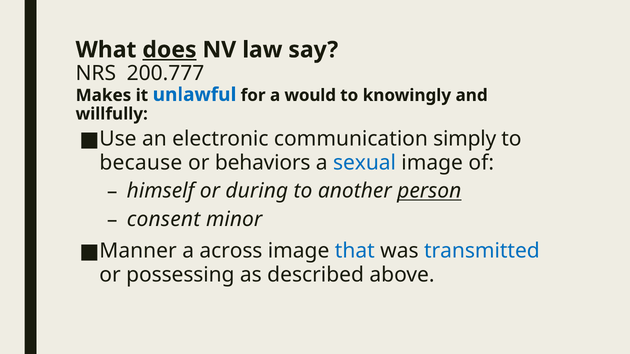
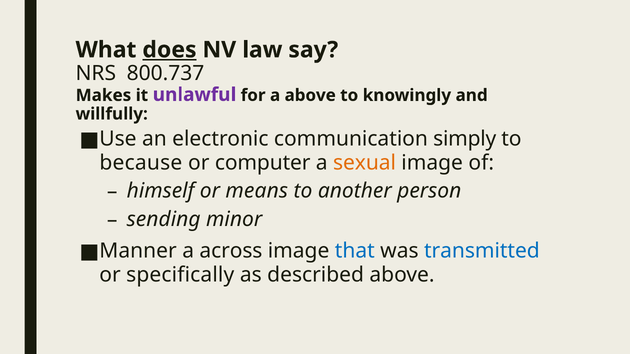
200.777: 200.777 -> 800.737 (165, 73)
unlawful colour: blue -> purple (194, 95)
a would: would -> above (310, 95)
behaviors: behaviors -> computer (263, 163)
sexual colour: blue -> orange (365, 163)
during: during -> means (257, 191)
person underline: present -> none (429, 191)
consent: consent -> sending (164, 220)
possessing: possessing -> specifically (180, 275)
